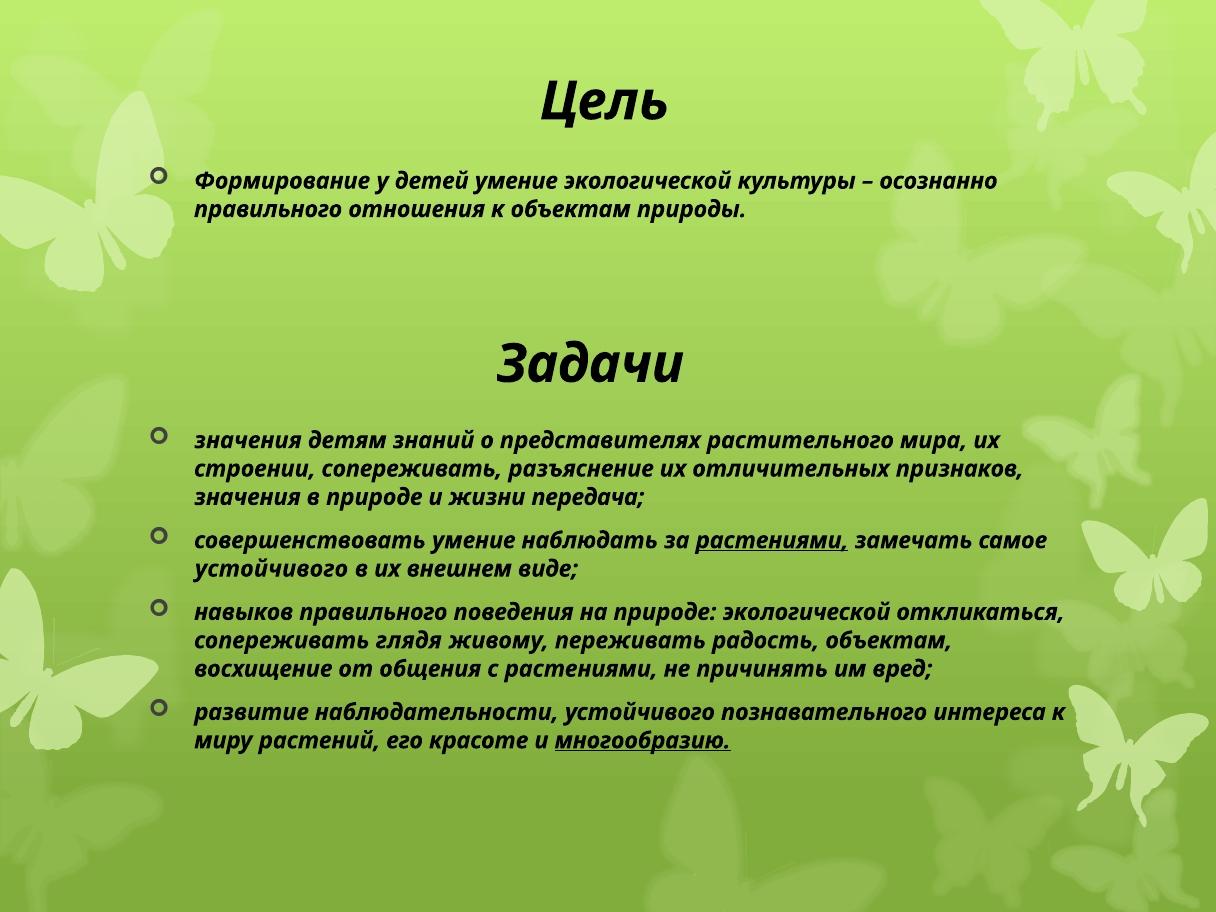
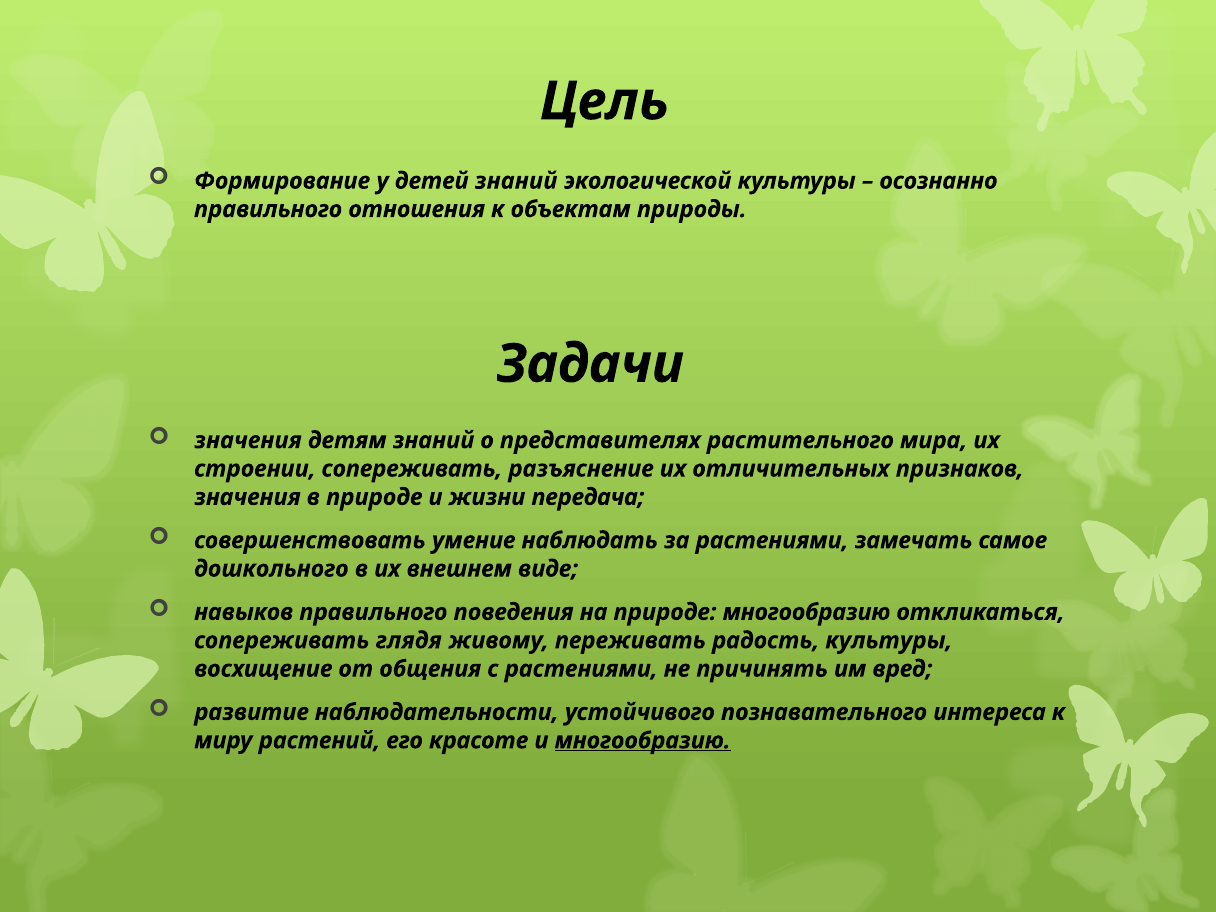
детей умение: умение -> знаний (516, 181)
растениями underline: present -> none (772, 540)
устойчивого: устойчивого -> дошкольного (271, 569)
природе экологической: экологической -> многообразию (807, 612)
радость объектам: объектам -> культуры (889, 641)
